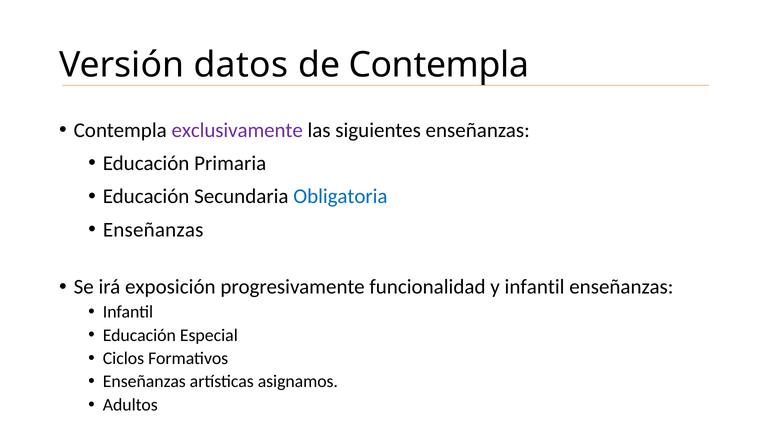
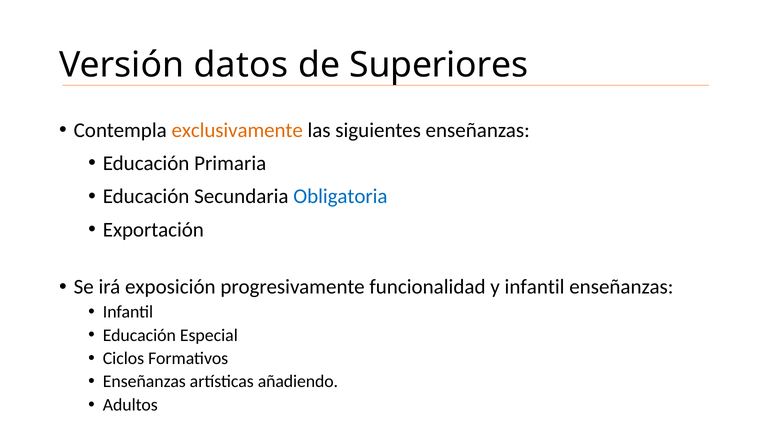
de Contempla: Contempla -> Superiores (439, 65)
exclusivamente colour: purple -> orange (237, 130)
Enseñanzas: Enseñanzas -> Exportación (153, 230)
asignamos: asignamos -> añadiendo (298, 382)
